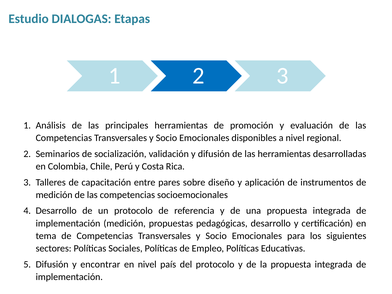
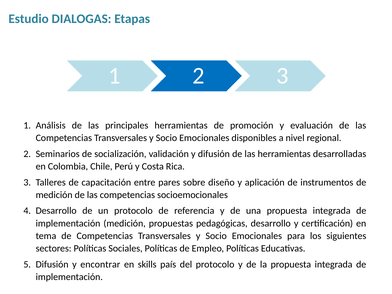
en nivel: nivel -> skills (147, 264)
